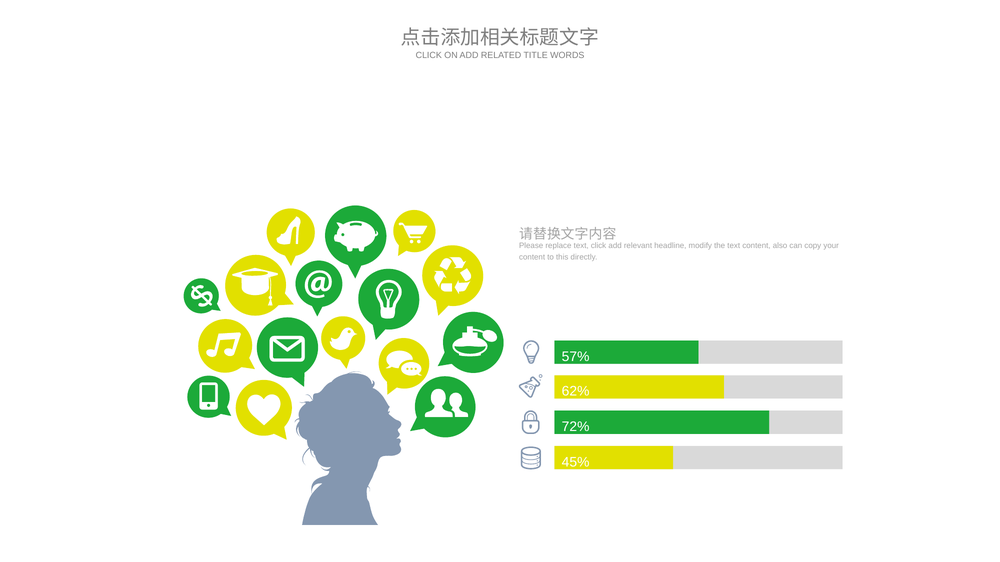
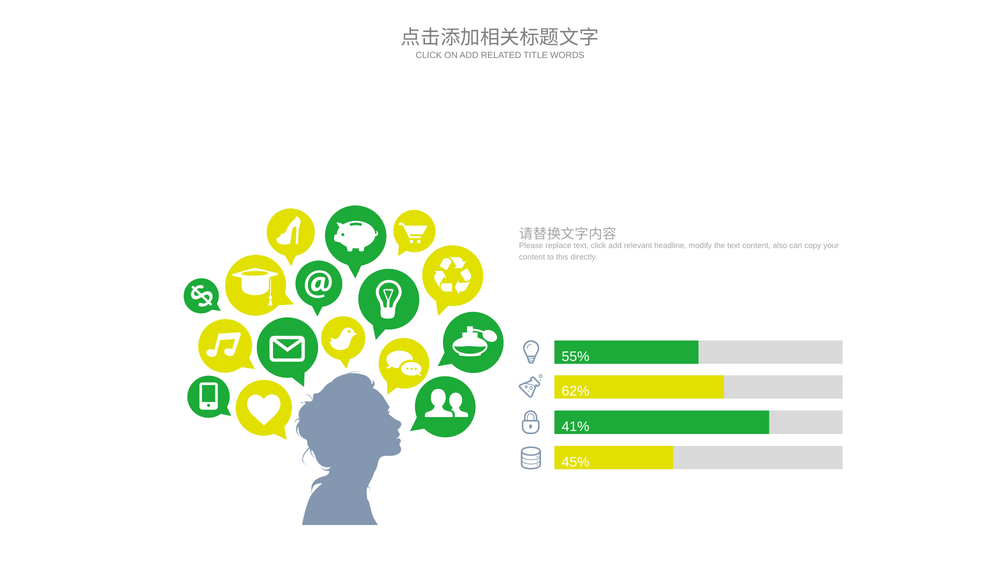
57%: 57% -> 55% (576, 357)
72%: 72% -> 41% (576, 427)
